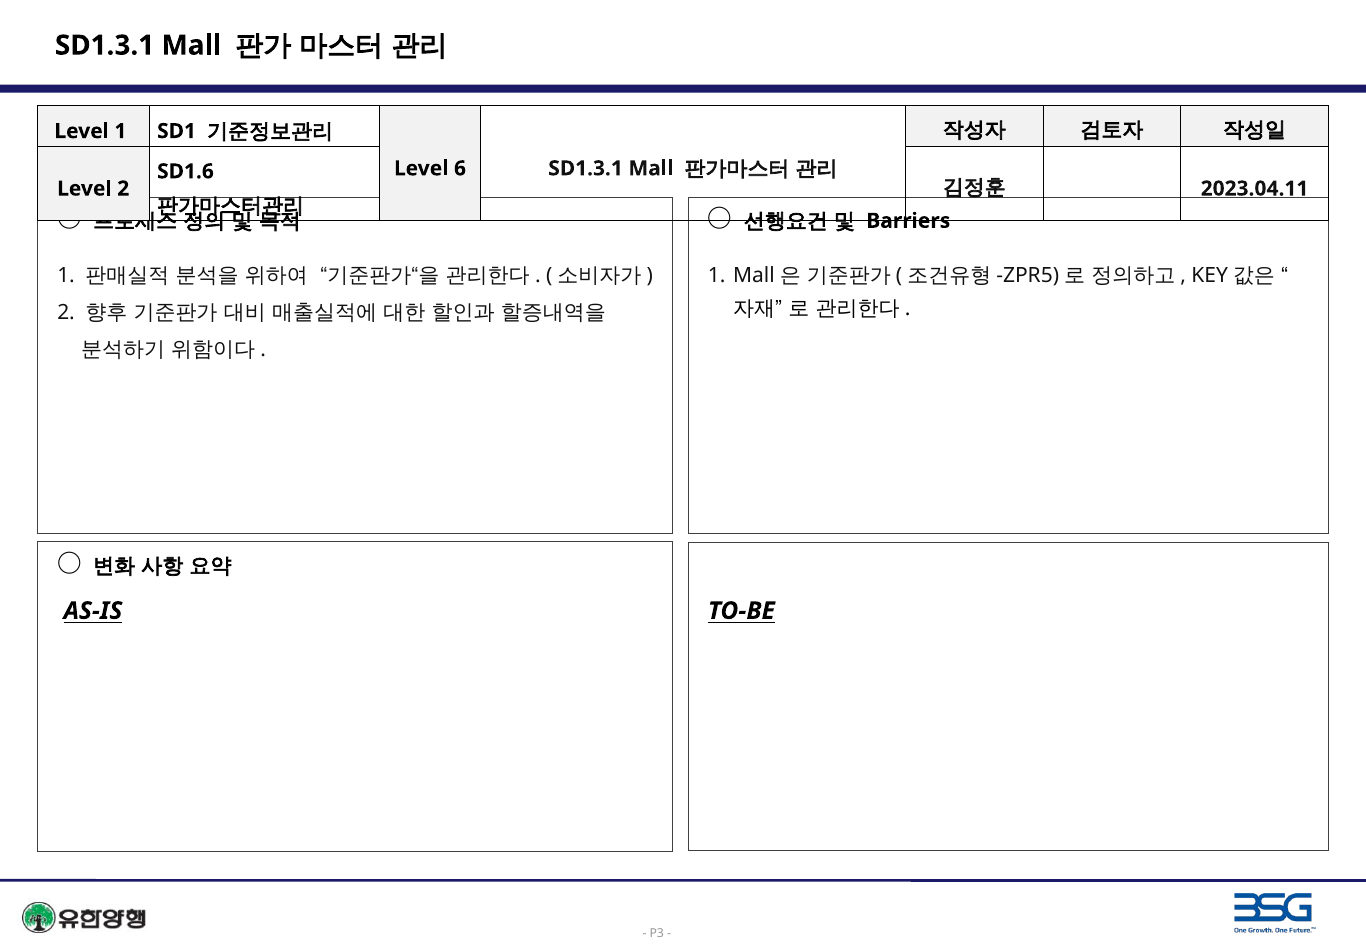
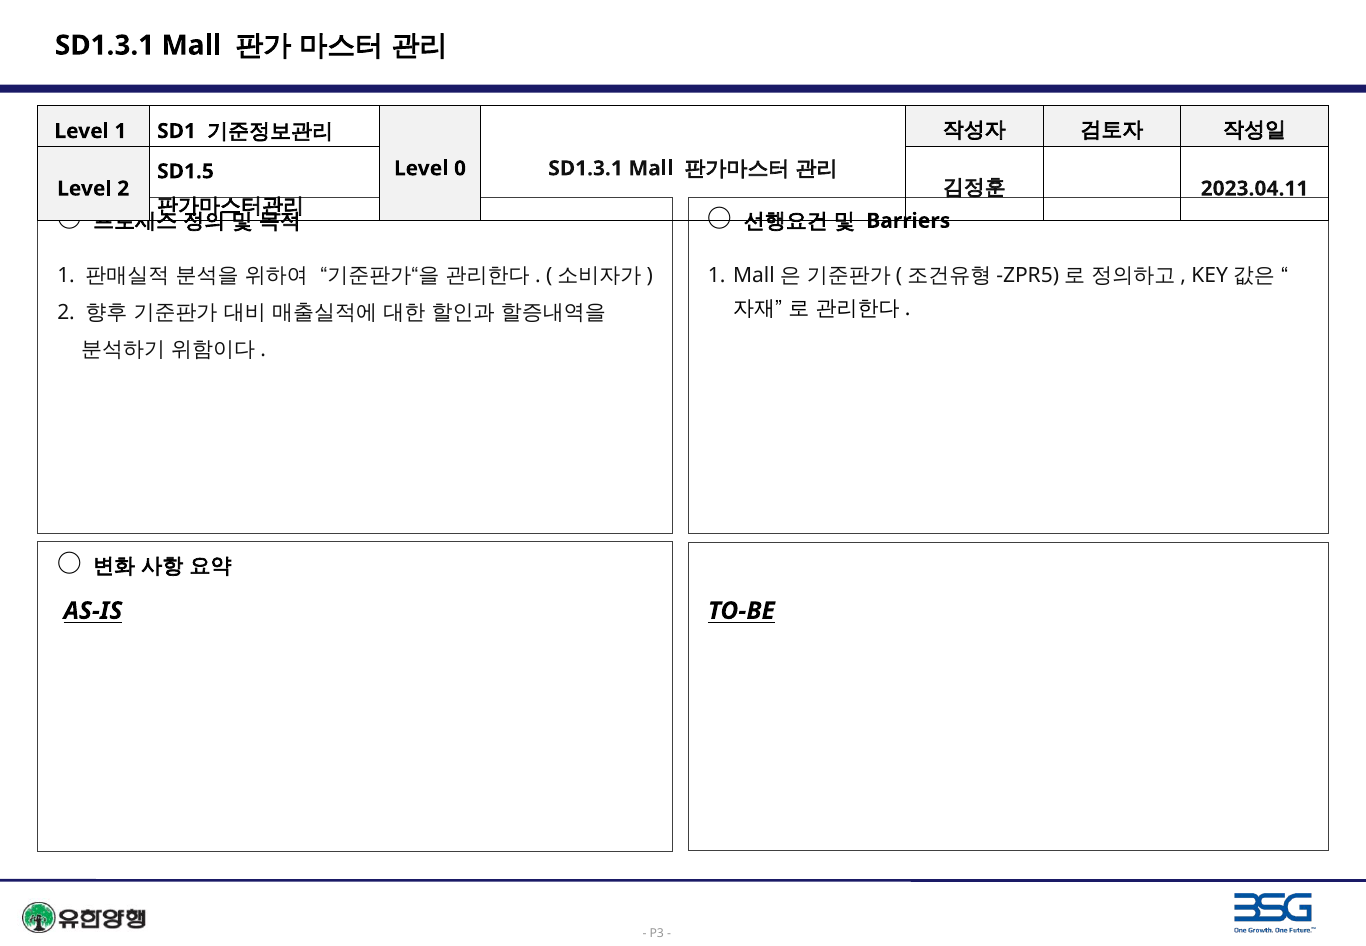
6: 6 -> 0 (460, 168)
SD1.6: SD1.6 -> SD1.5 (185, 171)
